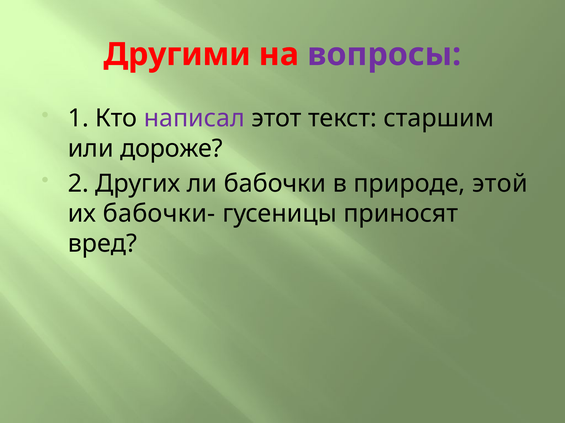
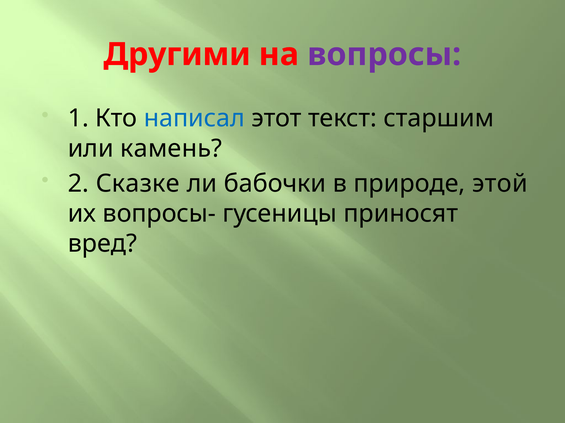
написал colour: purple -> blue (194, 119)
дороже: дороже -> камень (171, 149)
Других: Других -> Сказке (138, 184)
бабочки-: бабочки- -> вопросы- (159, 214)
